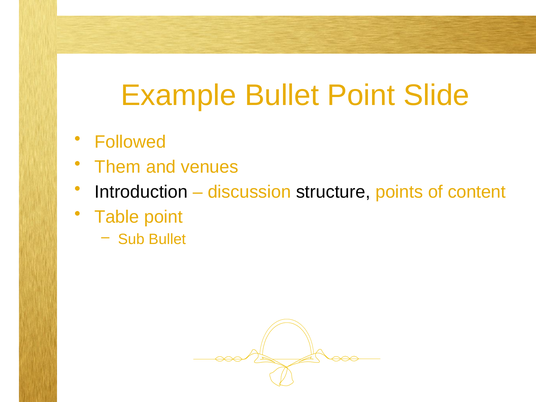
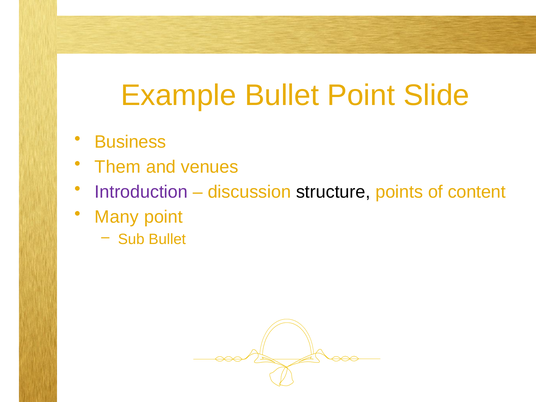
Followed: Followed -> Business (130, 142)
Introduction colour: black -> purple (141, 192)
Table: Table -> Many (117, 217)
